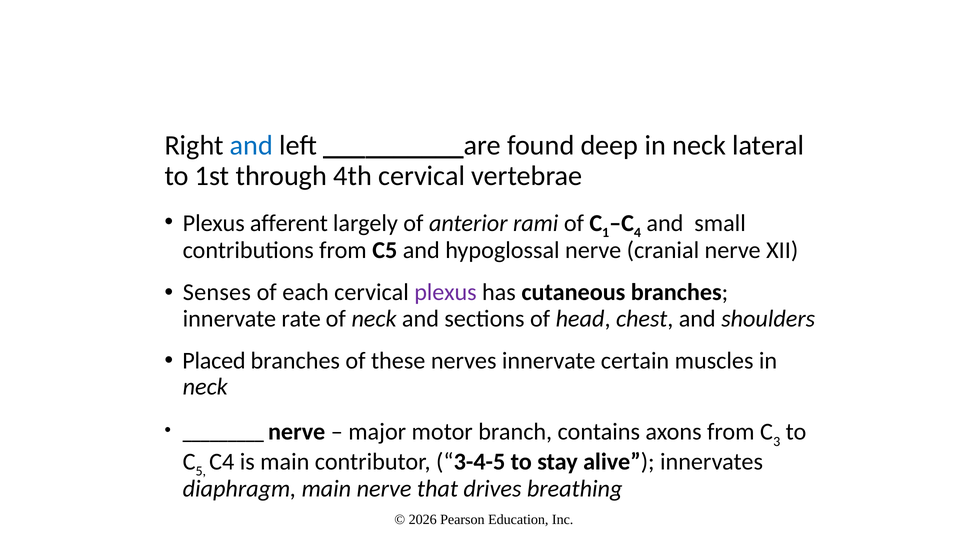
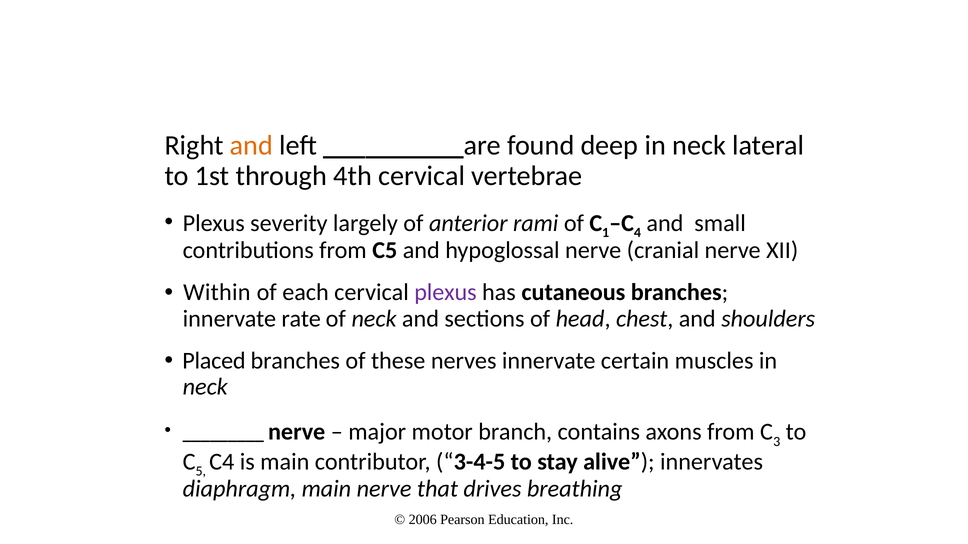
and colour: blue -> orange (251, 146)
afferent: afferent -> severity (289, 224)
Senses: Senses -> Within (217, 293)
2026: 2026 -> 2006 (423, 520)
